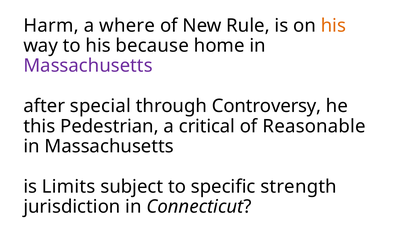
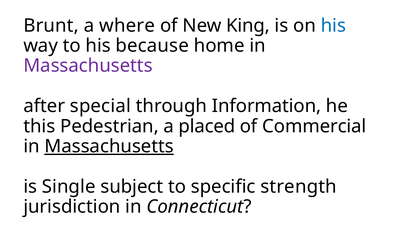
Harm: Harm -> Brunt (51, 26)
Rule: Rule -> King (248, 26)
his colour: orange -> blue (333, 26)
Controversy: Controversy -> Information (267, 106)
critical: critical -> placed (207, 126)
Reasonable: Reasonable -> Commercial (314, 126)
Massachusetts underline: none -> present (109, 146)
Limits: Limits -> Single (69, 187)
